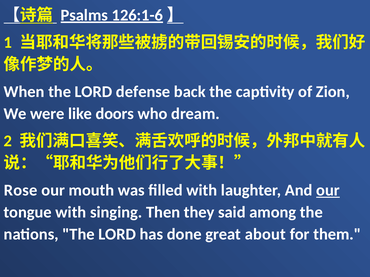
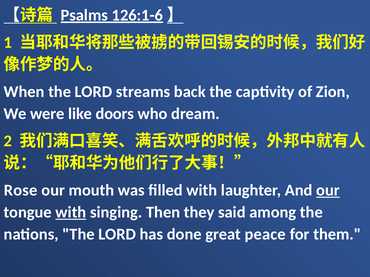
defense: defense -> streams (143, 92)
with underline: none -> present (71, 213)
about: about -> peace (265, 235)
